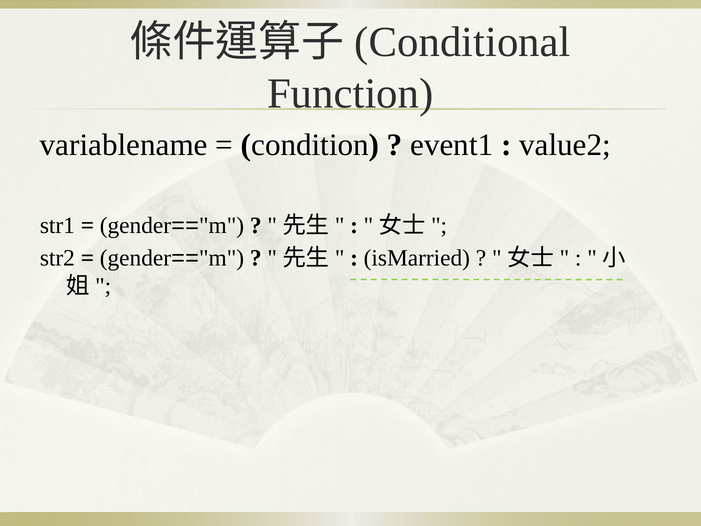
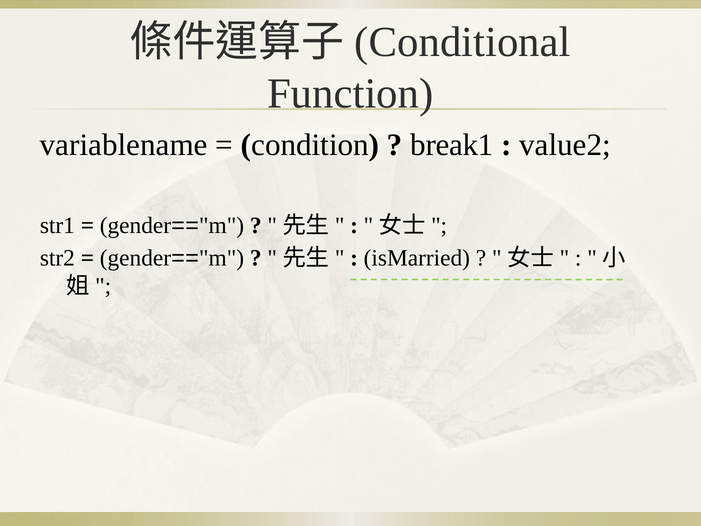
event1: event1 -> break1 (452, 145)
